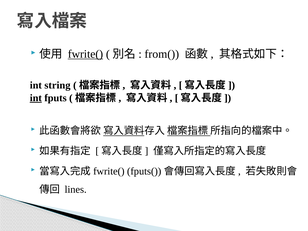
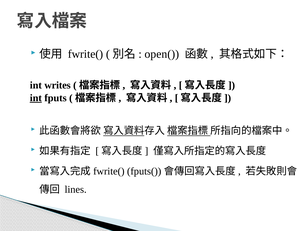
fwrite( underline: present -> none (85, 54)
from(: from( -> open( (162, 54)
string: string -> writes (58, 85)
